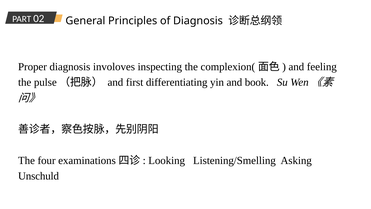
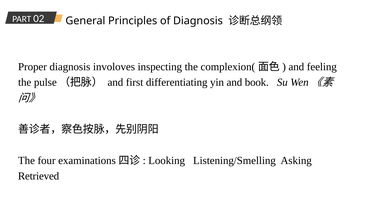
Unschuld: Unschuld -> Retrieved (39, 176)
